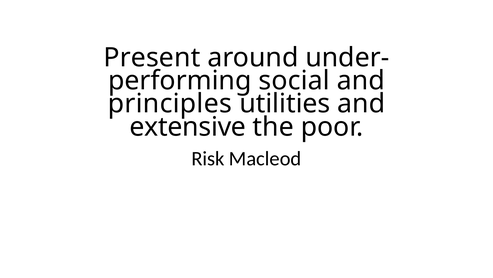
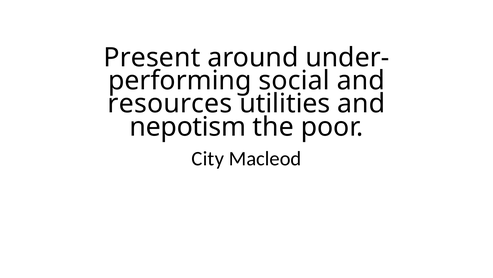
principles: principles -> resources (170, 104)
extensive: extensive -> nepotism (188, 127)
Risk: Risk -> City (208, 158)
